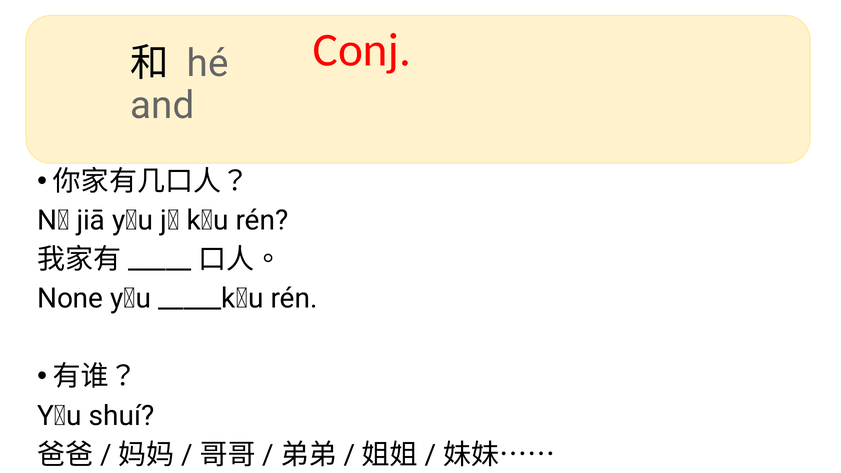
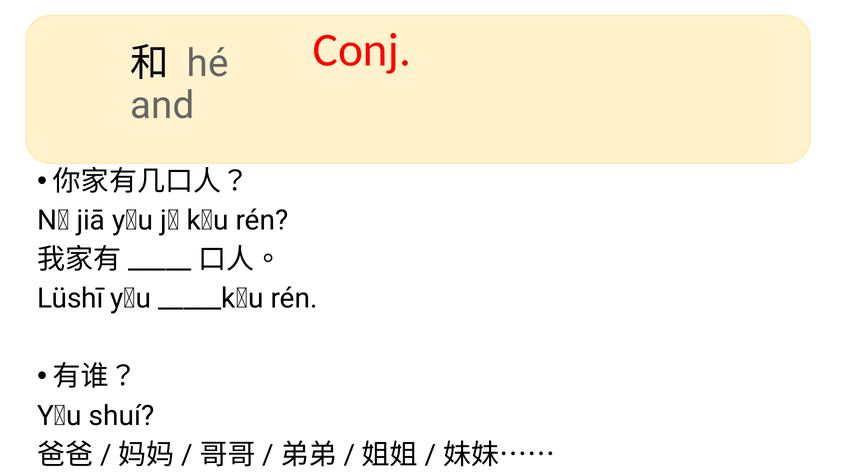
None: None -> Lǜshī (70, 299)
